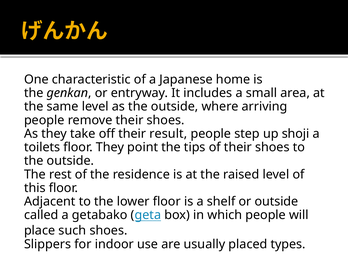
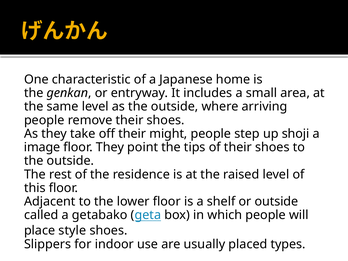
result: result -> might (168, 134)
toilets: toilets -> image (42, 147)
such: such -> style (72, 231)
